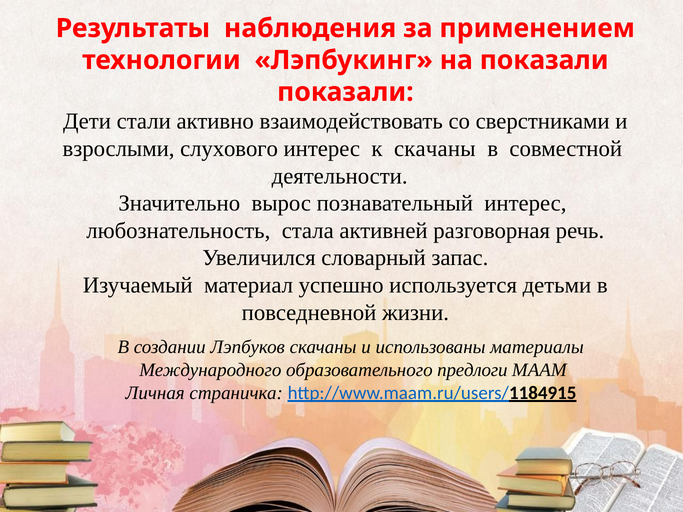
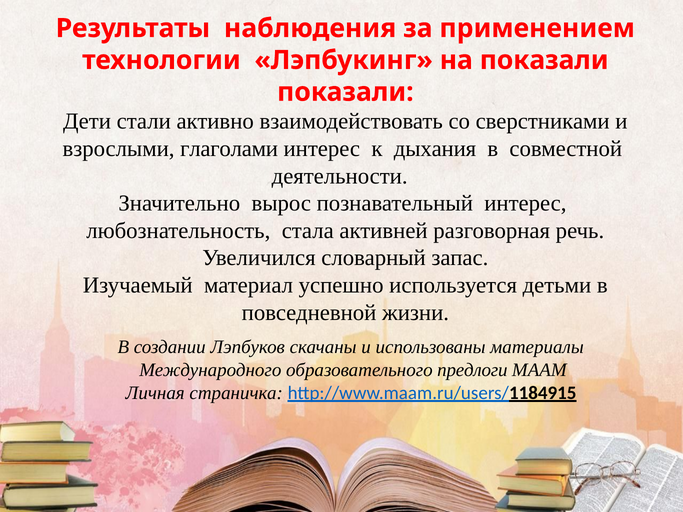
слухового: слухового -> глаголами (229, 149)
к скачаны: скачаны -> дыхания (435, 149)
